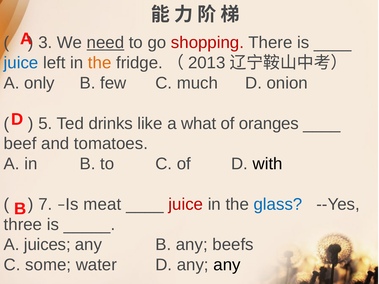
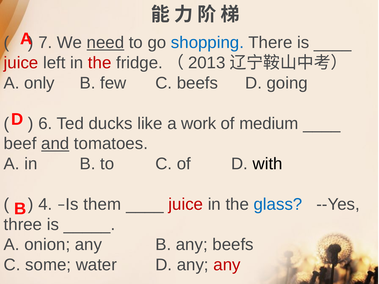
3: 3 -> 7 (45, 43)
shopping colour: red -> blue (207, 43)
juice colour: blue -> red (21, 63)
the colour: orange -> red (100, 63)
C much: much -> beefs (197, 83)
onion: onion -> going (287, 83)
5: 5 -> 6 (45, 124)
drinks: drinks -> ducks (111, 124)
what: what -> work (199, 124)
oranges: oranges -> medium (269, 124)
and underline: none -> present (55, 144)
7: 7 -> 4 (45, 204)
meat: meat -> them (102, 204)
juices: juices -> onion (47, 245)
any colour: black -> red (227, 265)
